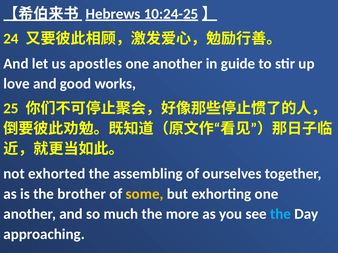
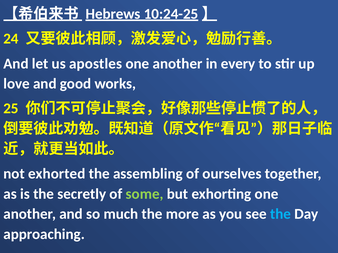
guide: guide -> every (238, 64)
brother: brother -> secretly (82, 194)
some colour: yellow -> light green (145, 194)
